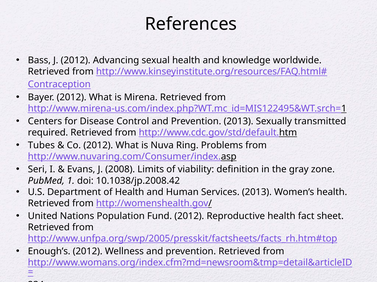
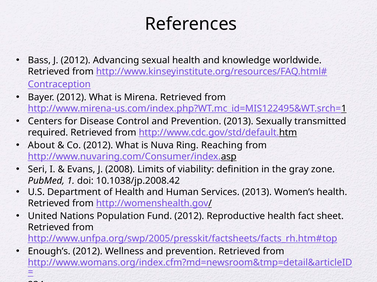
Tubes: Tubes -> About (41, 146)
Problems: Problems -> Reaching (222, 146)
